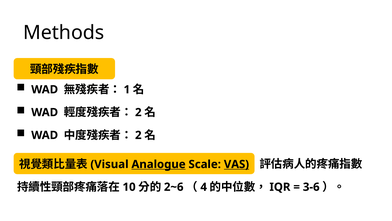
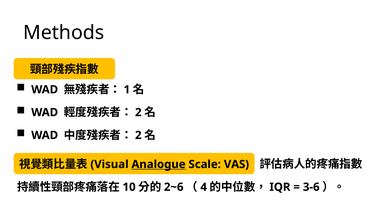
VAS underline: present -> none (236, 164)
